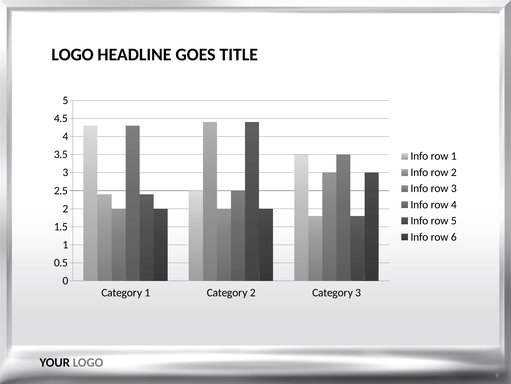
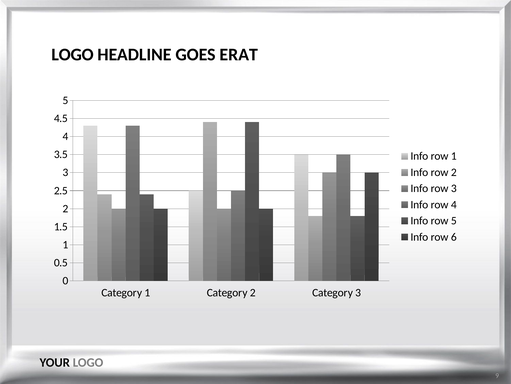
TITLE: TITLE -> ERAT (239, 55)
